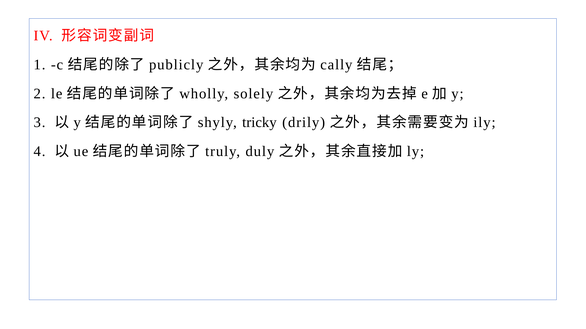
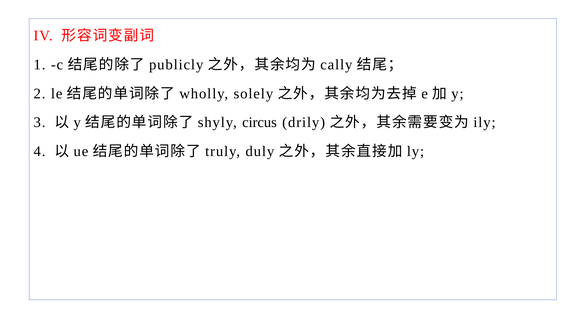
tricky: tricky -> circus (260, 123)
